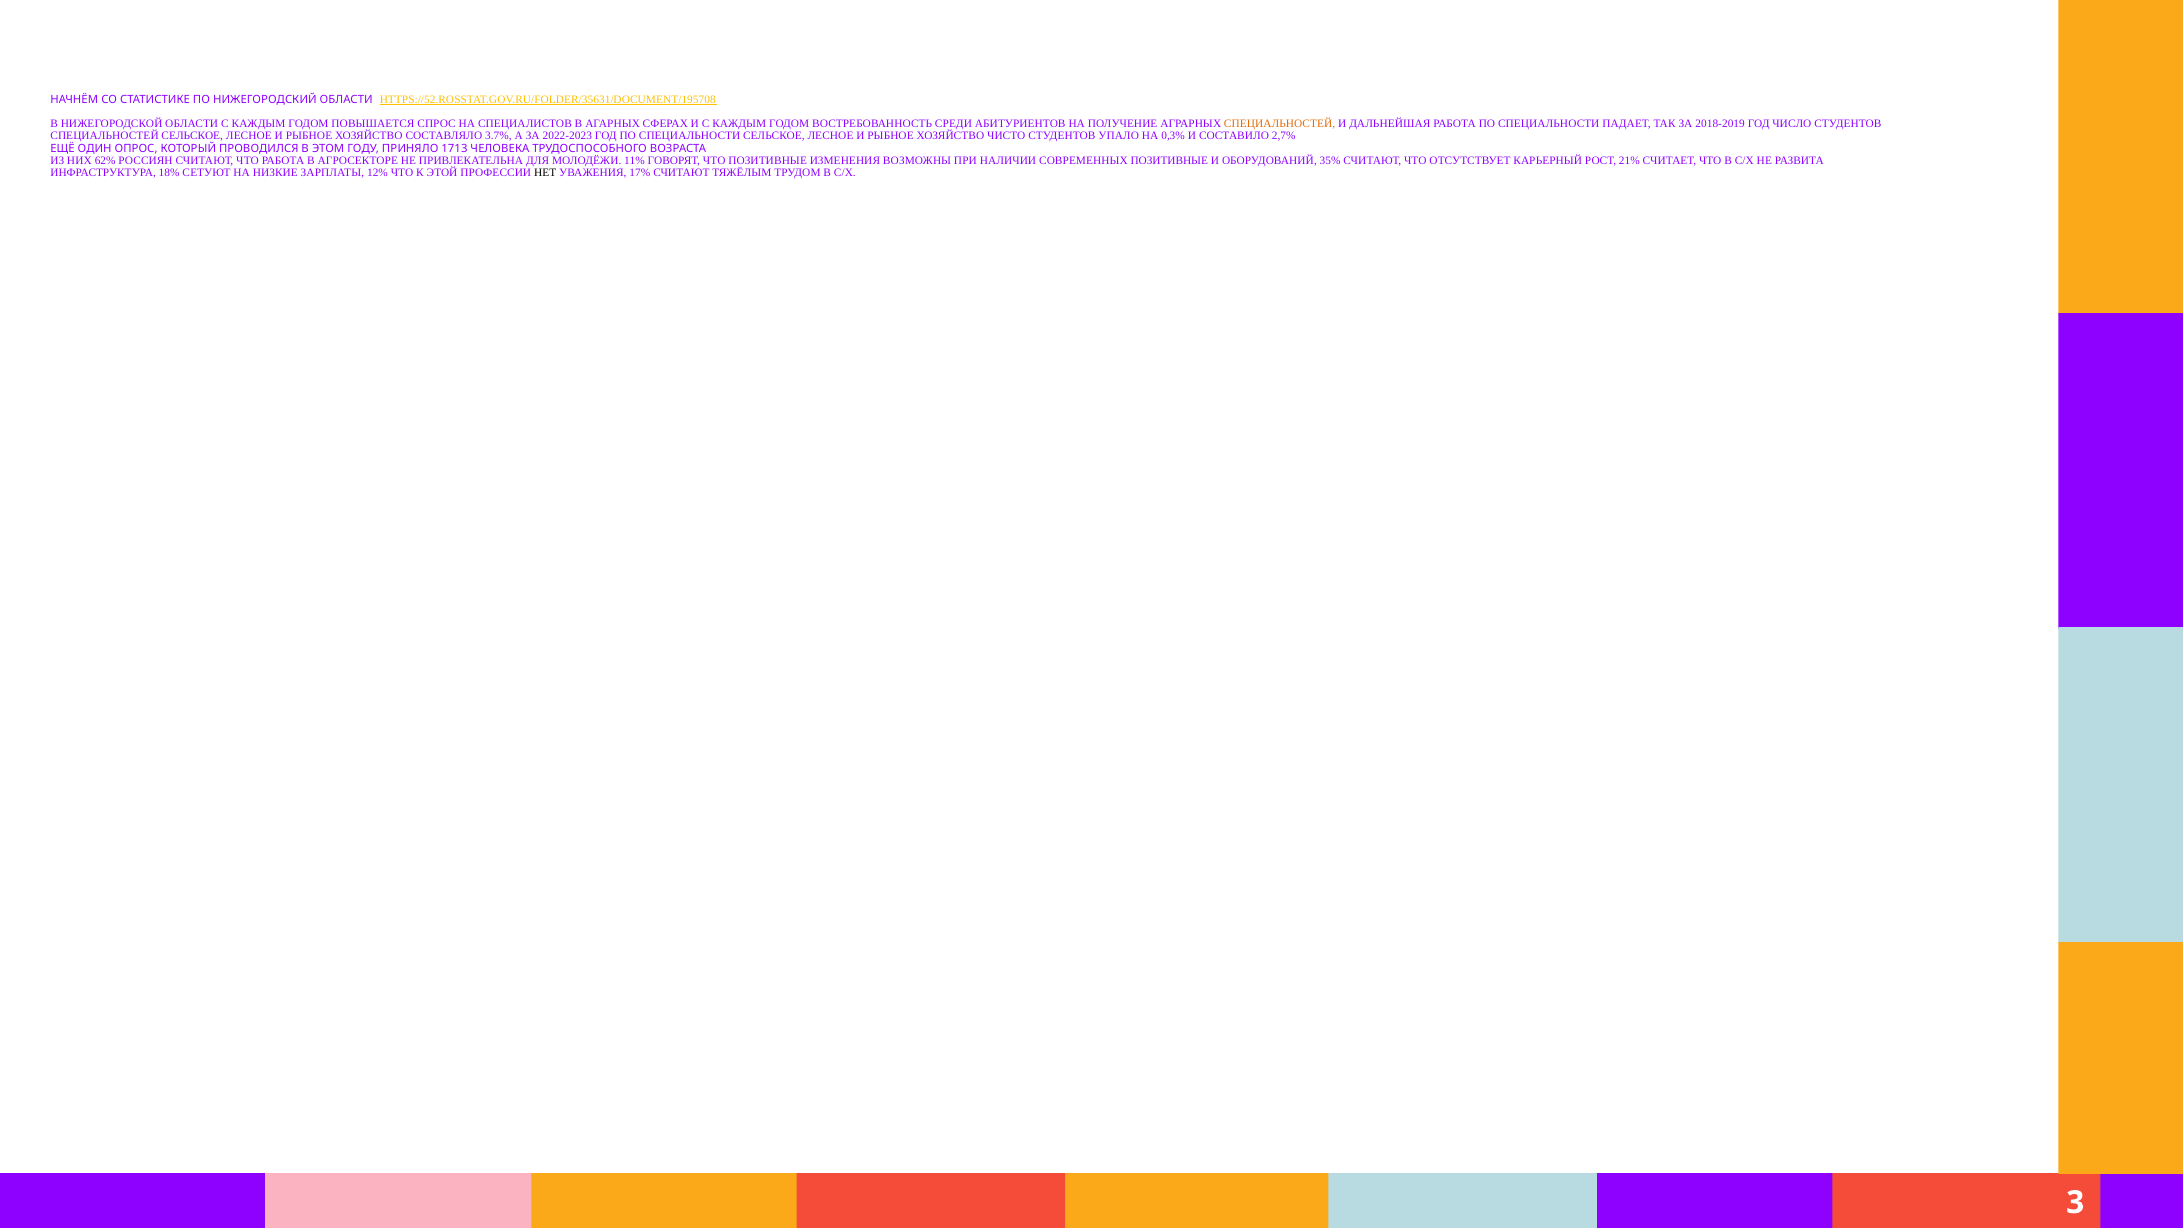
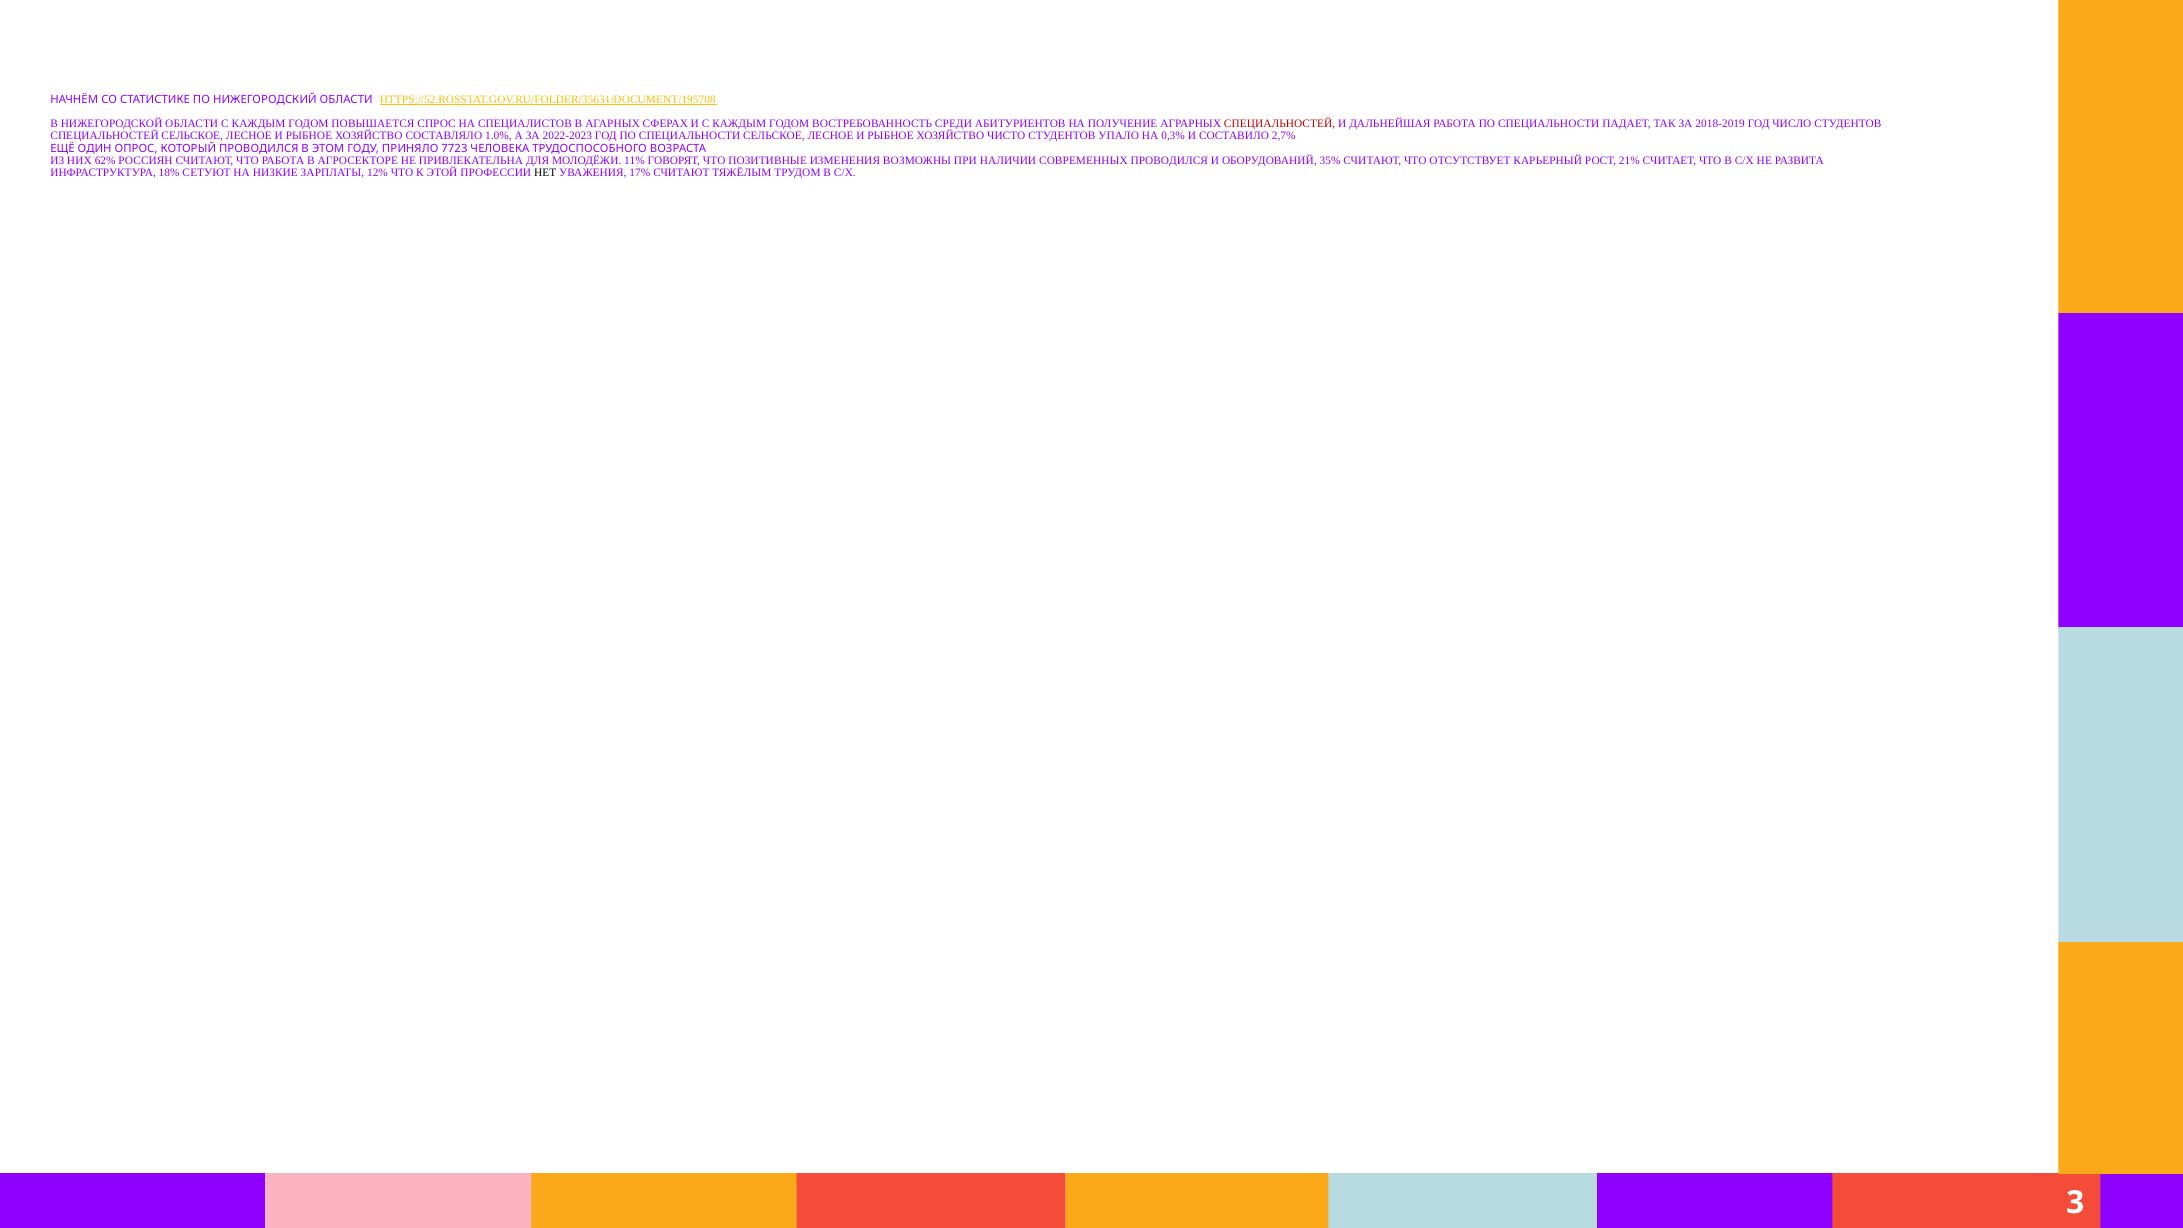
СПЕЦИАЛЬНОСТЕЙ colour: orange -> red (1280, 124)
3.7%: 3.7% -> 1.0% (498, 136)
1713: 1713 -> 7723 (454, 148)
СОВРЕМЕННЫХ ПОЗИТИВНЫЕ: ПОЗИТИВНЫЕ -> ПРОВОДИЛСЯ (1169, 161)
